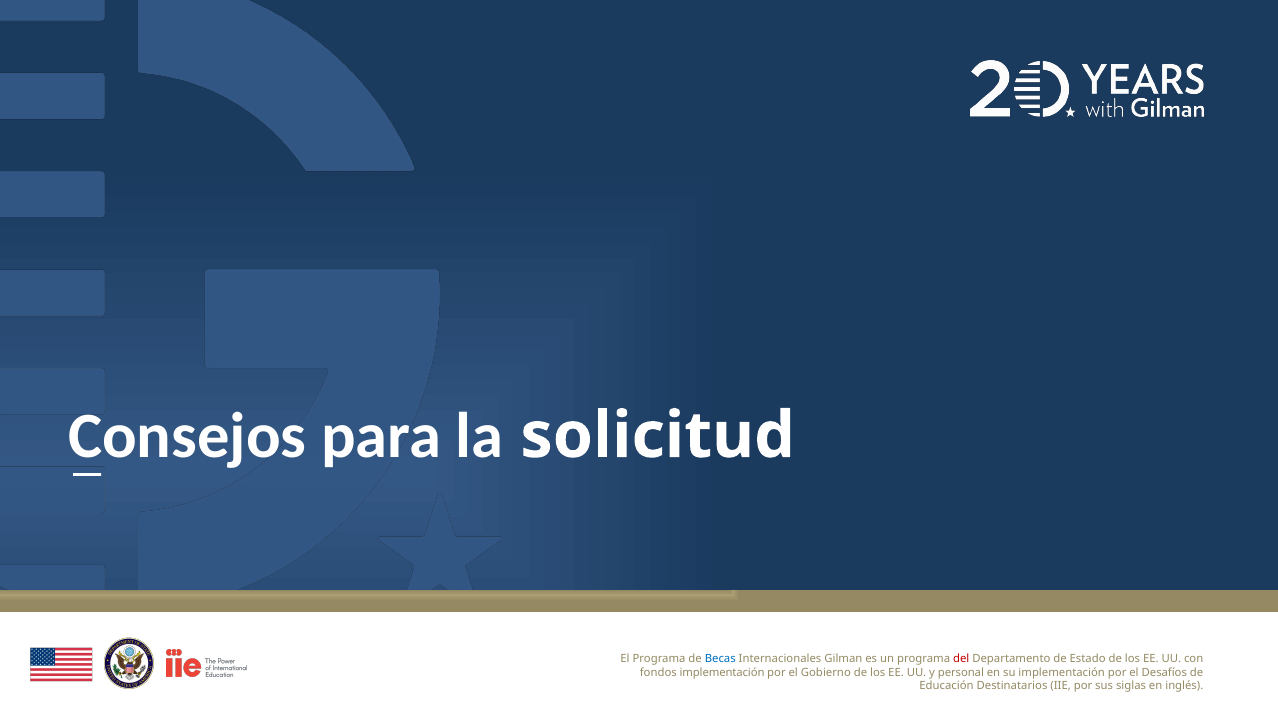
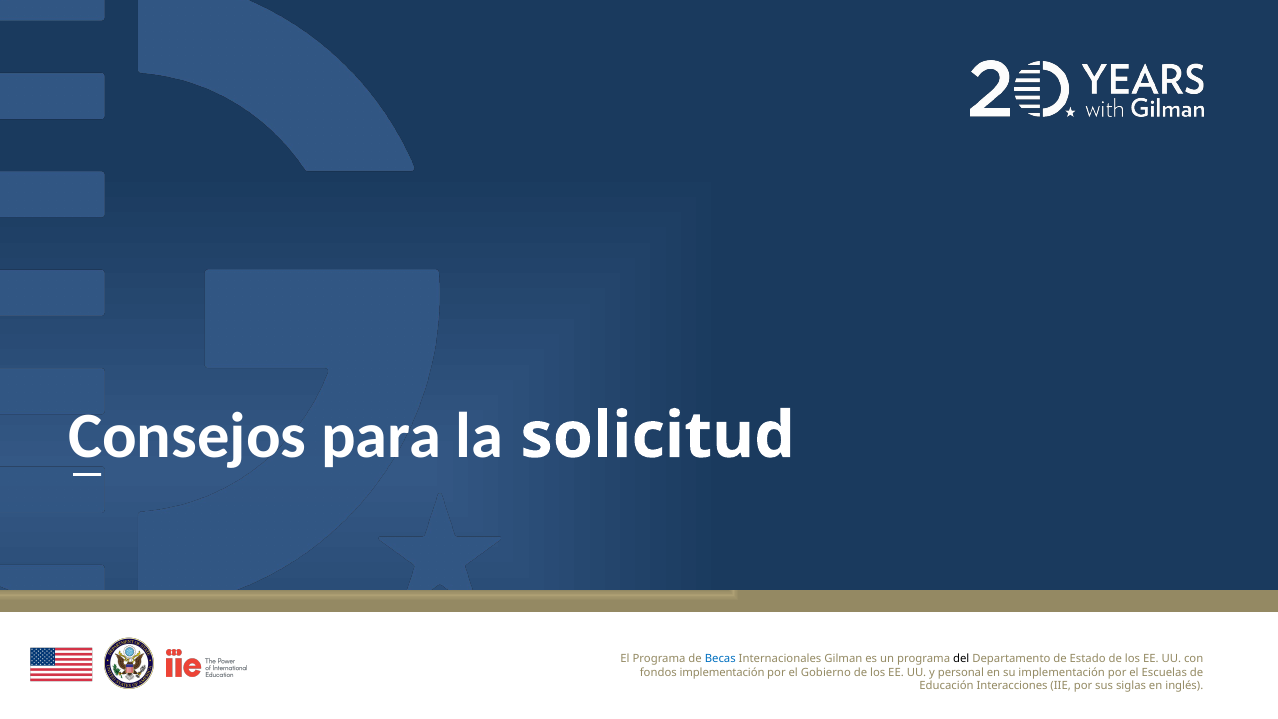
del colour: red -> black (961, 659)
Desafíos: Desafíos -> Escuelas (1164, 672)
Destinatarios: Destinatarios -> Interacciones (1012, 686)
